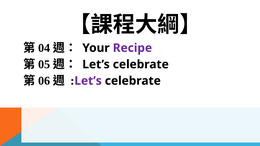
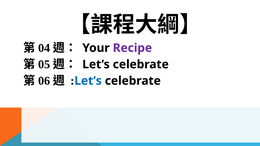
Let’s colour: purple -> blue (88, 81)
